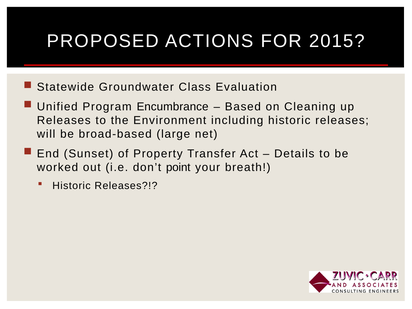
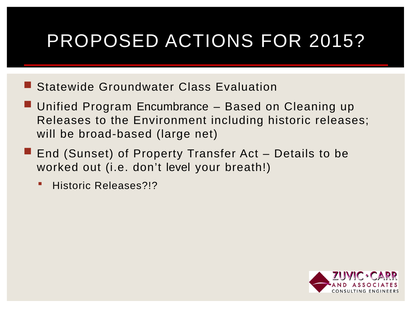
point: point -> level (178, 167)
